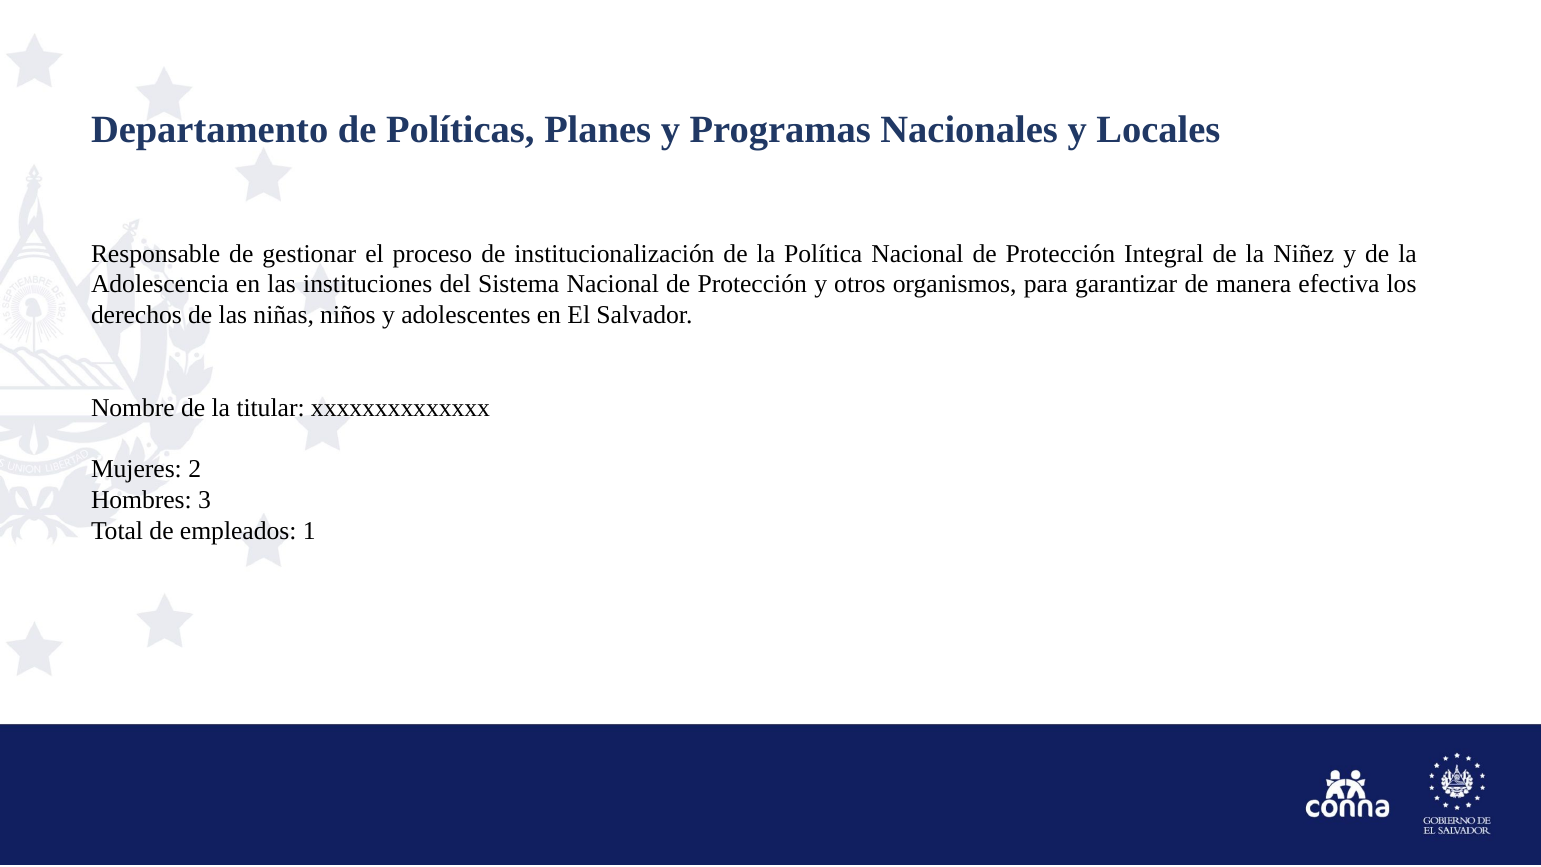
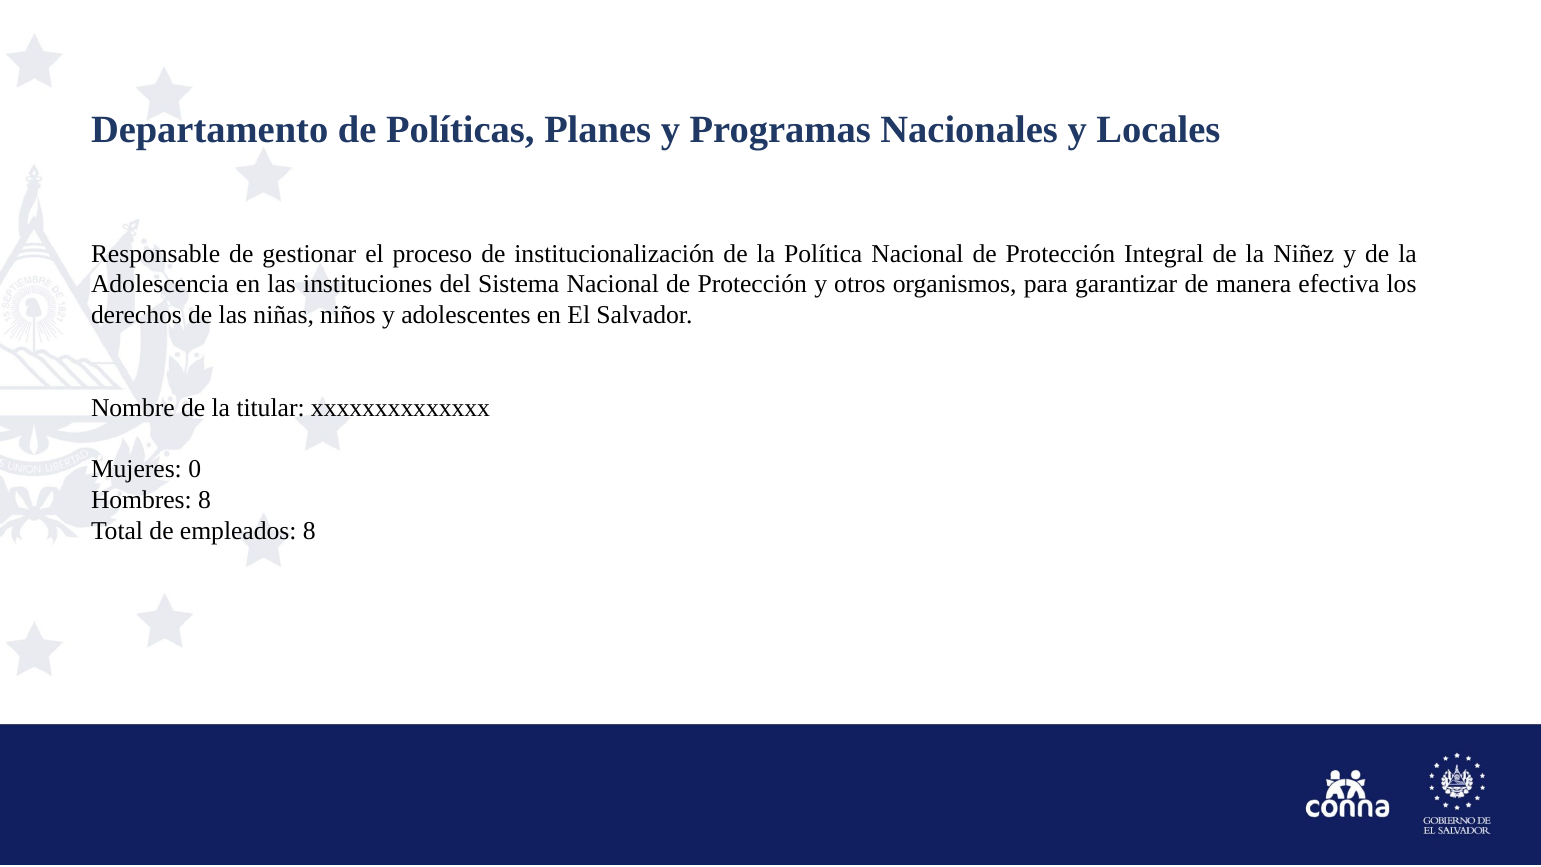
2: 2 -> 0 (195, 469)
Hombres 3: 3 -> 8 (205, 500)
empleados 1: 1 -> 8 (309, 530)
